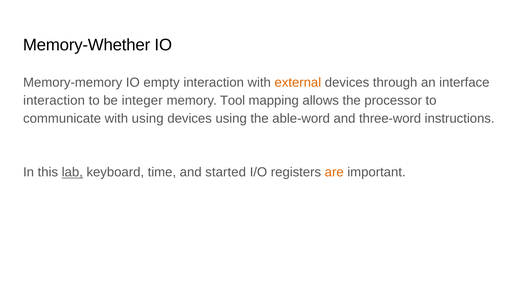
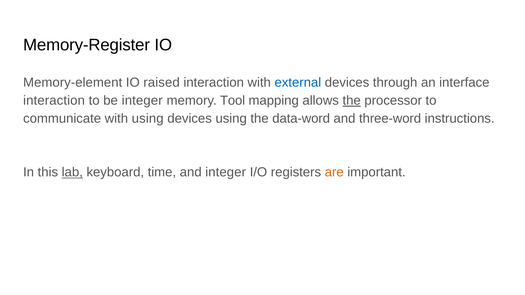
Memory-Whether: Memory-Whether -> Memory-Register (87, 45)
Memory-memory: Memory-memory -> Memory-element (73, 83)
empty: empty -> raised (162, 83)
external colour: orange -> blue (298, 83)
the underline: none -> present (352, 101)
able-word: able-word -> data-word (301, 119)
and started: started -> integer (226, 172)
